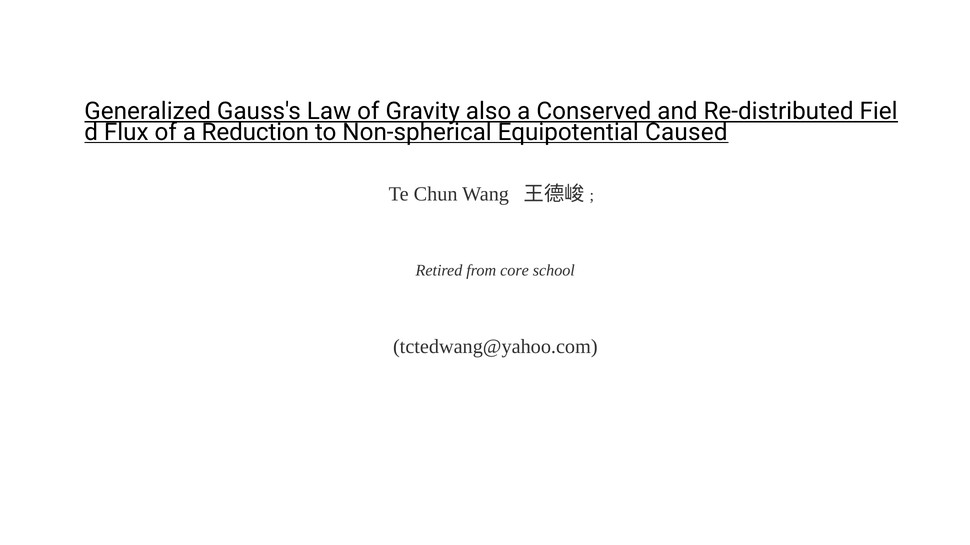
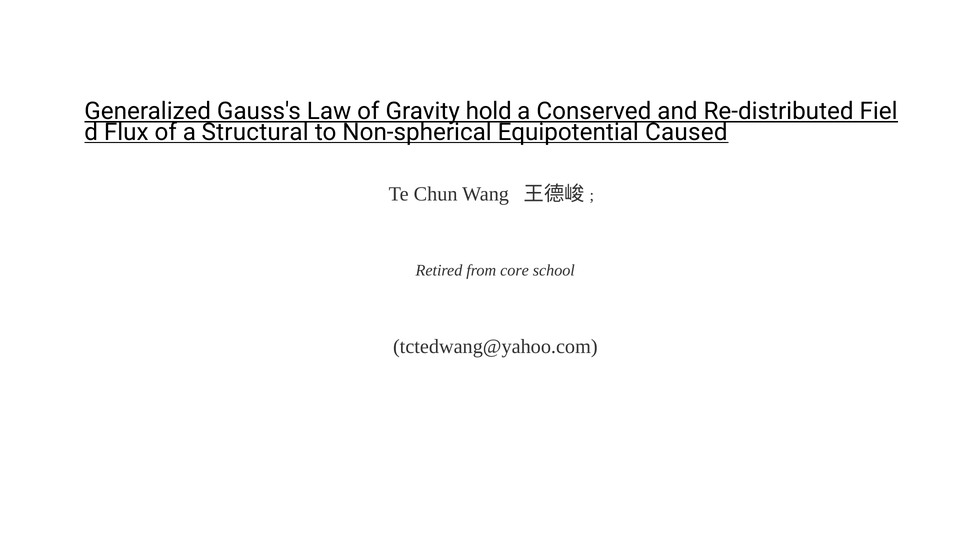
also: also -> hold (489, 111)
Reduction: Reduction -> Structural (255, 132)
